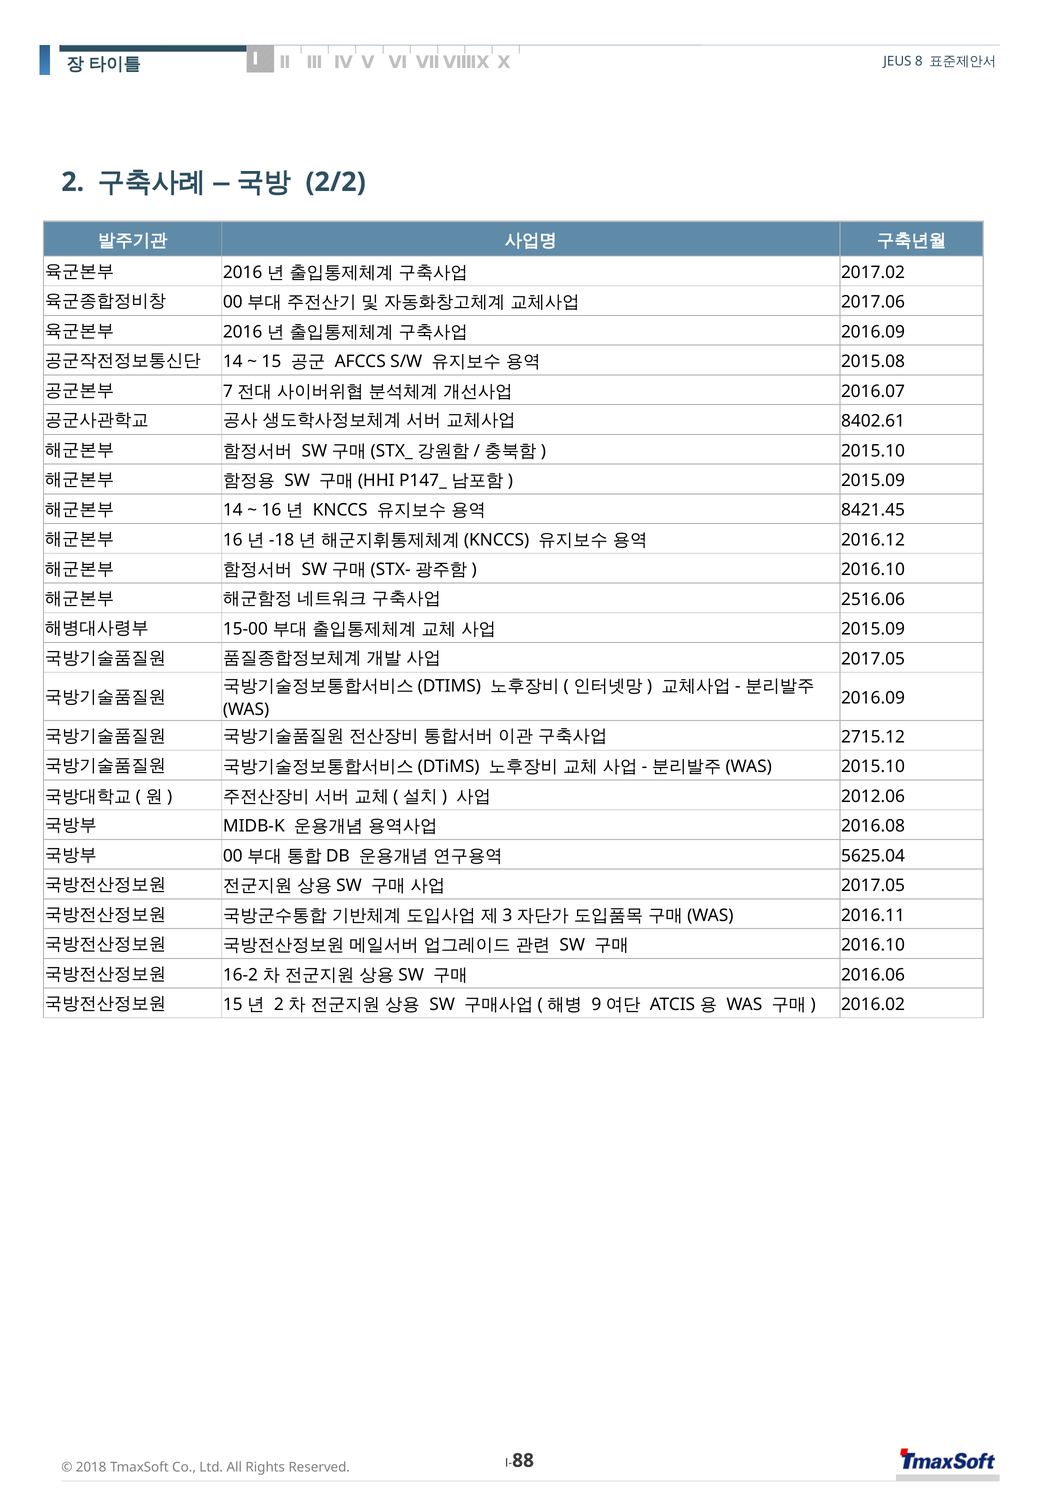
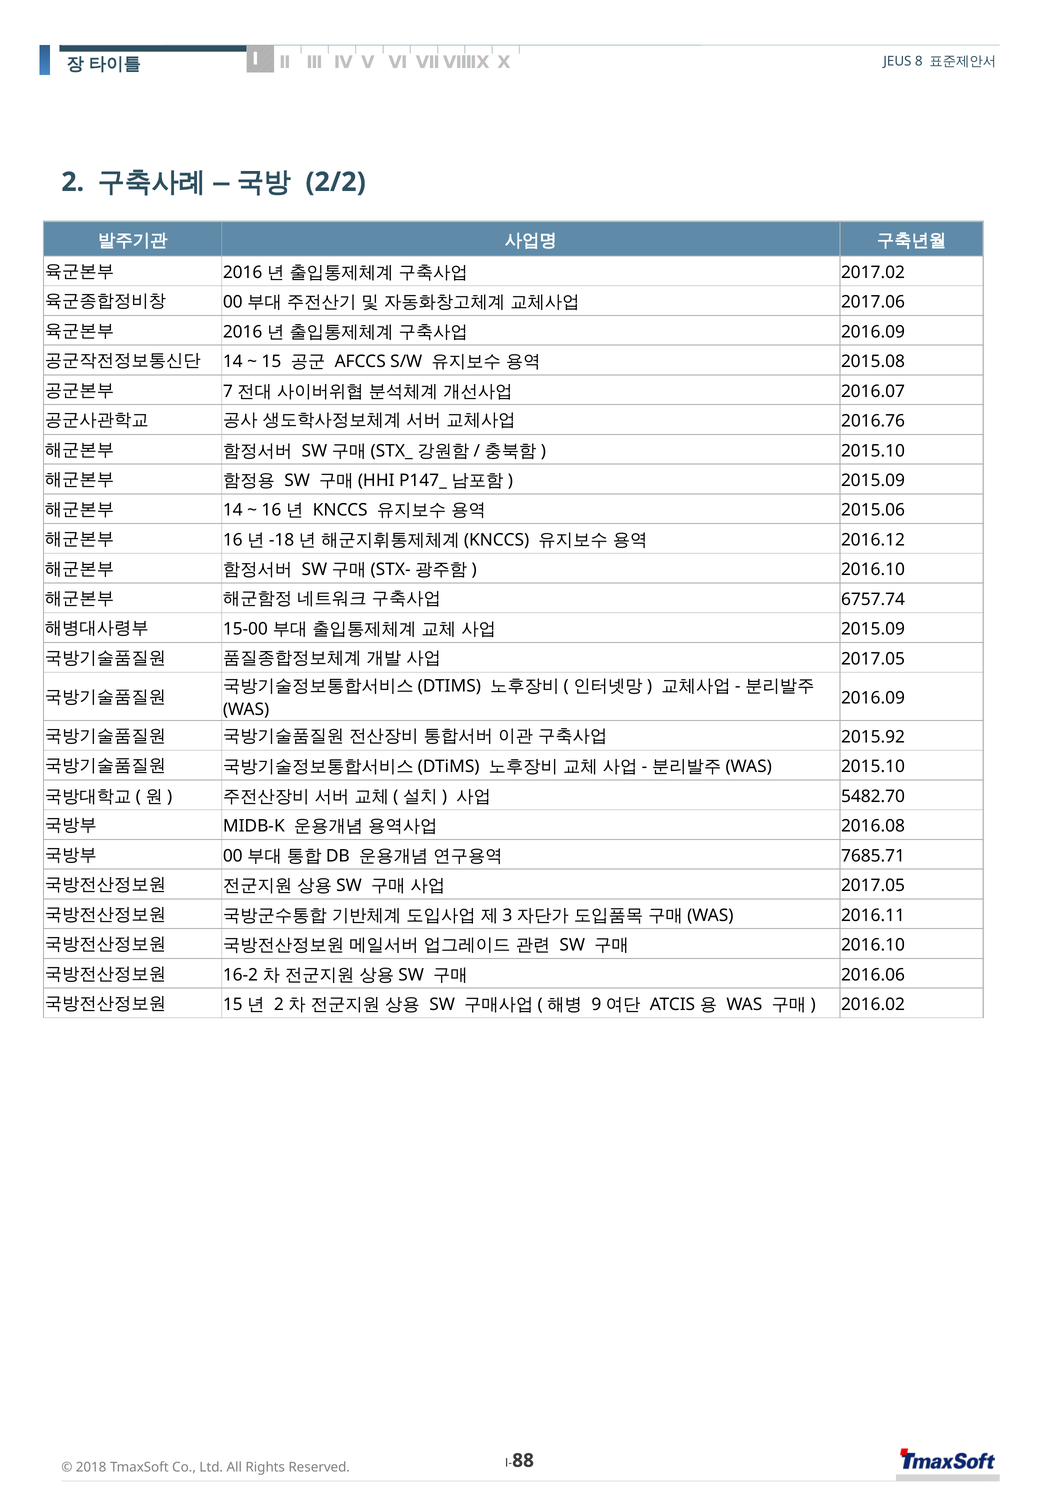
8402.61: 8402.61 -> 2016.76 (873, 421)
8421.45: 8421.45 -> 2015.06 (873, 510)
2516.06: 2516.06 -> 6757.74 (873, 599)
2715.12: 2715.12 -> 2015.92 (873, 737)
2012.06: 2012.06 -> 5482.70 (873, 796)
5625.04: 5625.04 -> 7685.71 (873, 856)
